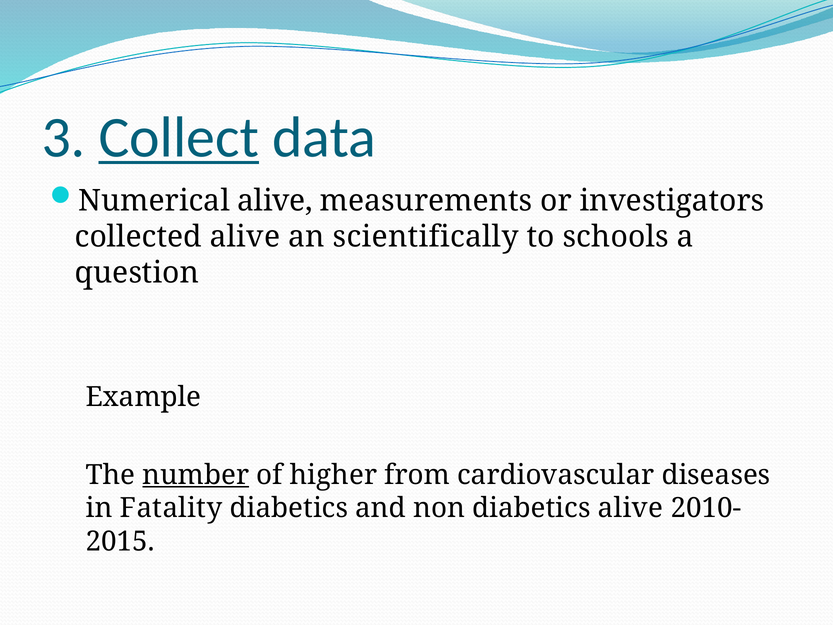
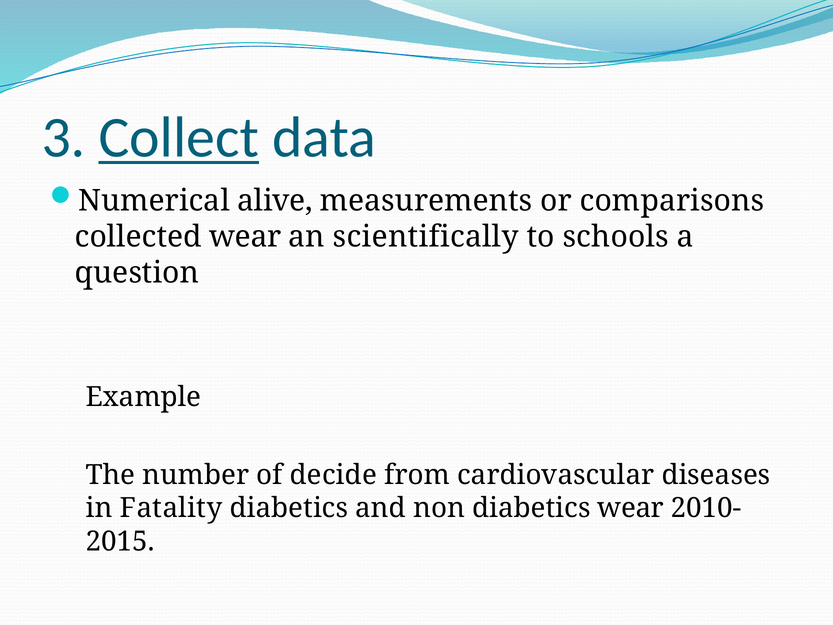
investigators: investigators -> comparisons (672, 201)
collected alive: alive -> wear (245, 237)
number underline: present -> none (196, 475)
higher: higher -> decide (333, 475)
diabetics alive: alive -> wear (631, 508)
